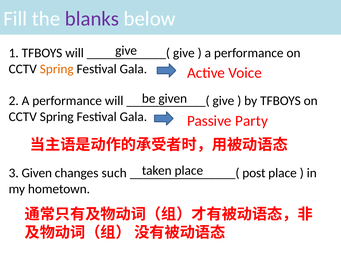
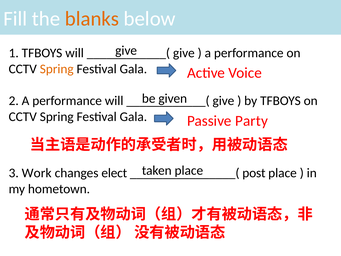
blanks colour: purple -> orange (92, 19)
3 Given: Given -> Work (37, 173)
such: such -> elect (114, 173)
